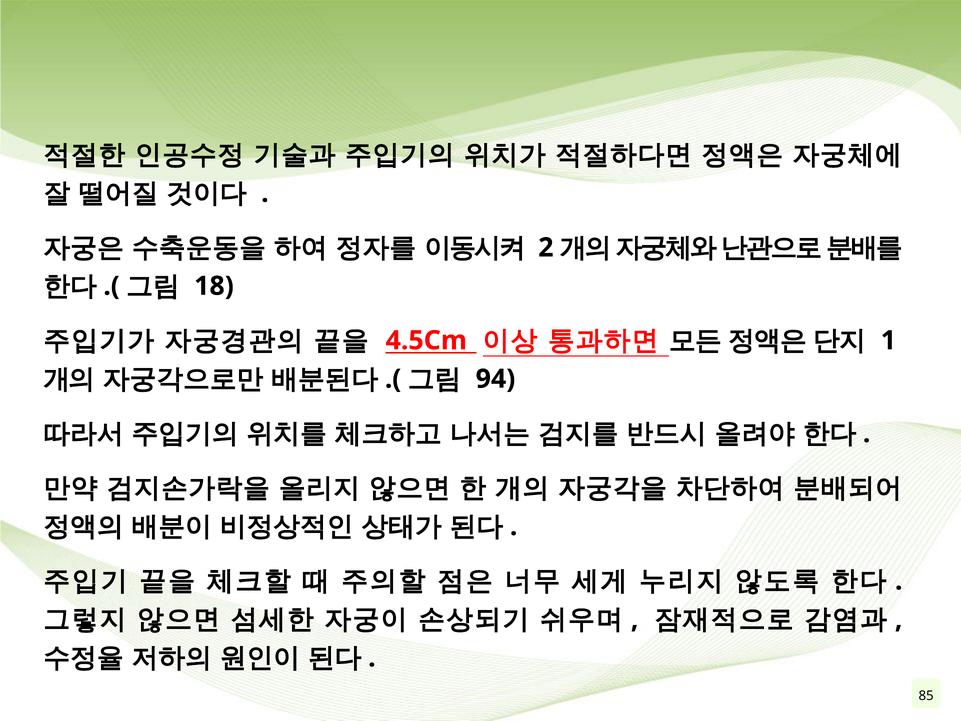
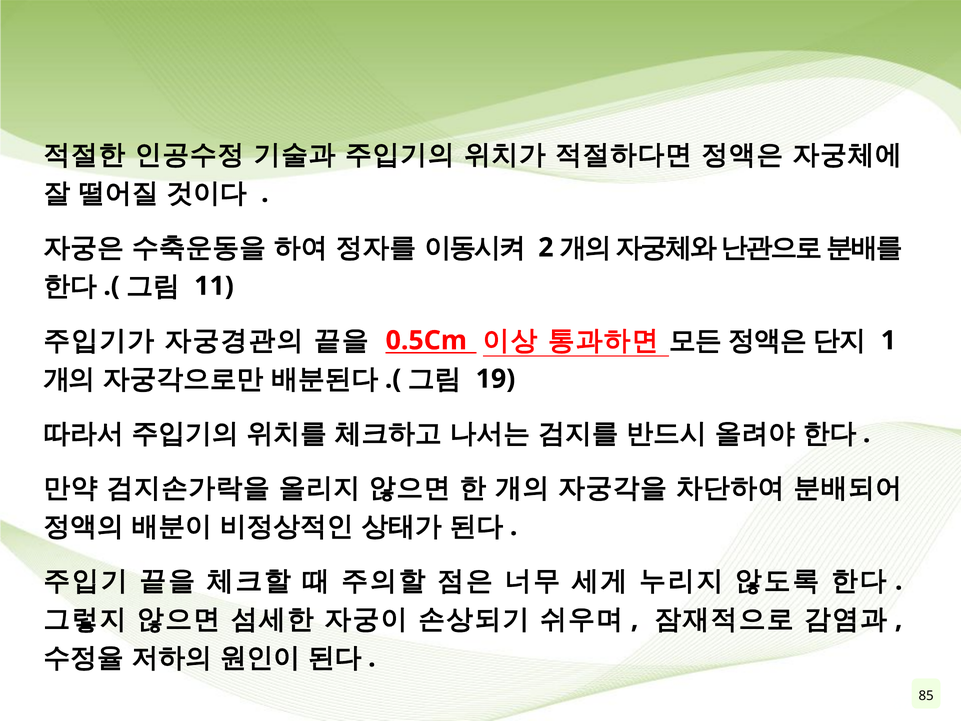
18: 18 -> 11 (214, 286)
4.5Cm: 4.5Cm -> 0.5Cm (426, 340)
94: 94 -> 19 (495, 379)
